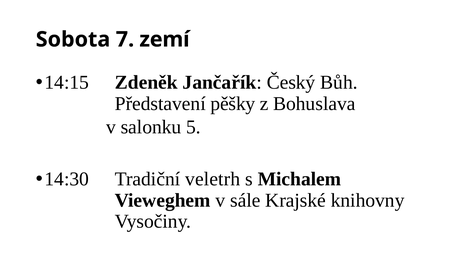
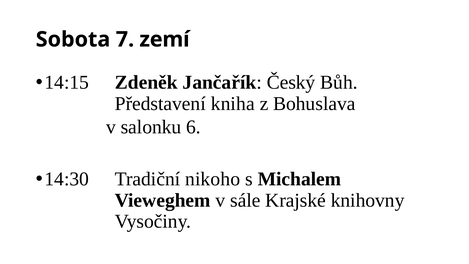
pěšky: pěšky -> kniha (233, 104)
5: 5 -> 6 (194, 127)
veletrh: veletrh -> nikoho (213, 179)
